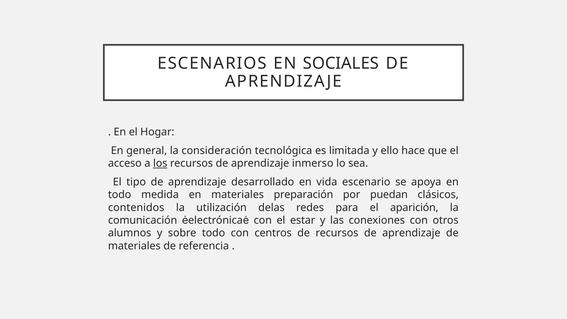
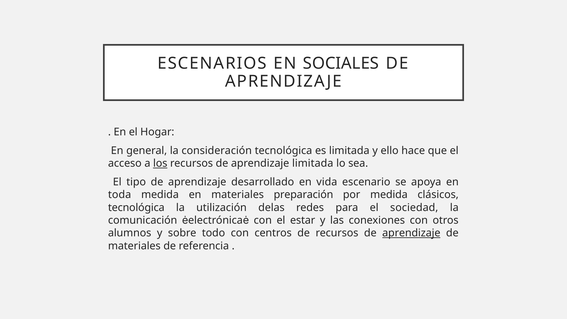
aprendizaje inmerso: inmerso -> limitada (313, 163)
todo: todo -> toda (120, 195)
por puedan: puedan -> medida (389, 195)
contenidos: contenidos -> tecnológica (136, 208)
aparición: aparición -> sociedad (414, 208)
aprendizaje underline: none -> present (411, 233)
